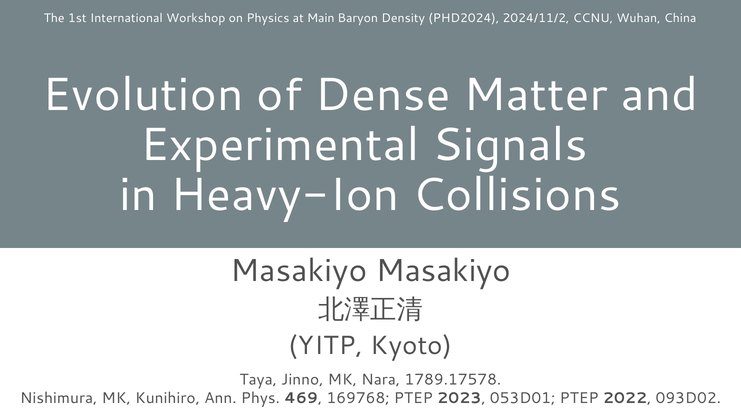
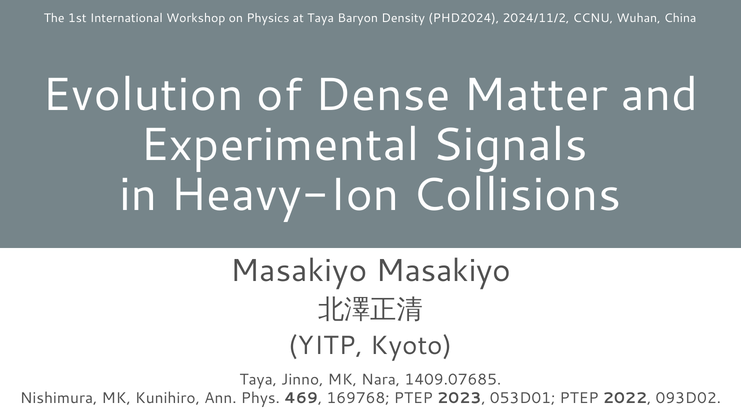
at Main: Main -> Taya (321, 18)
1789.17578: 1789.17578 -> 1409.07685 (453, 380)
